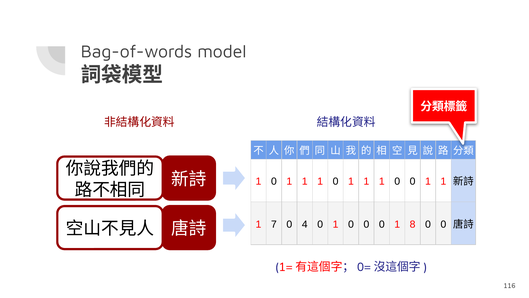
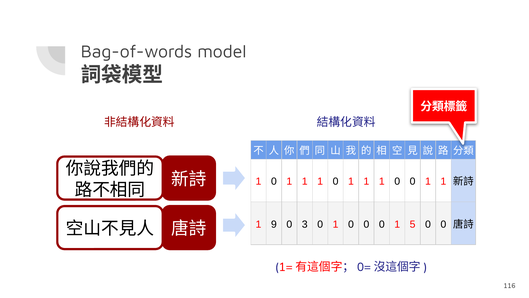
7: 7 -> 9 (274, 224)
4: 4 -> 3 (305, 224)
8: 8 -> 5 (413, 224)
